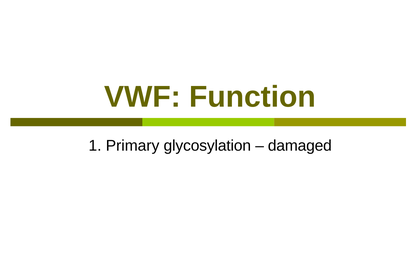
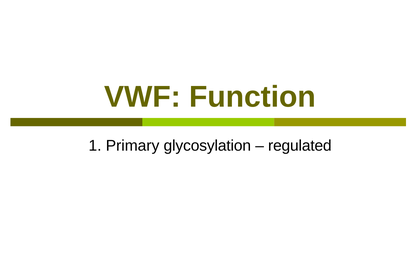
damaged: damaged -> regulated (300, 146)
